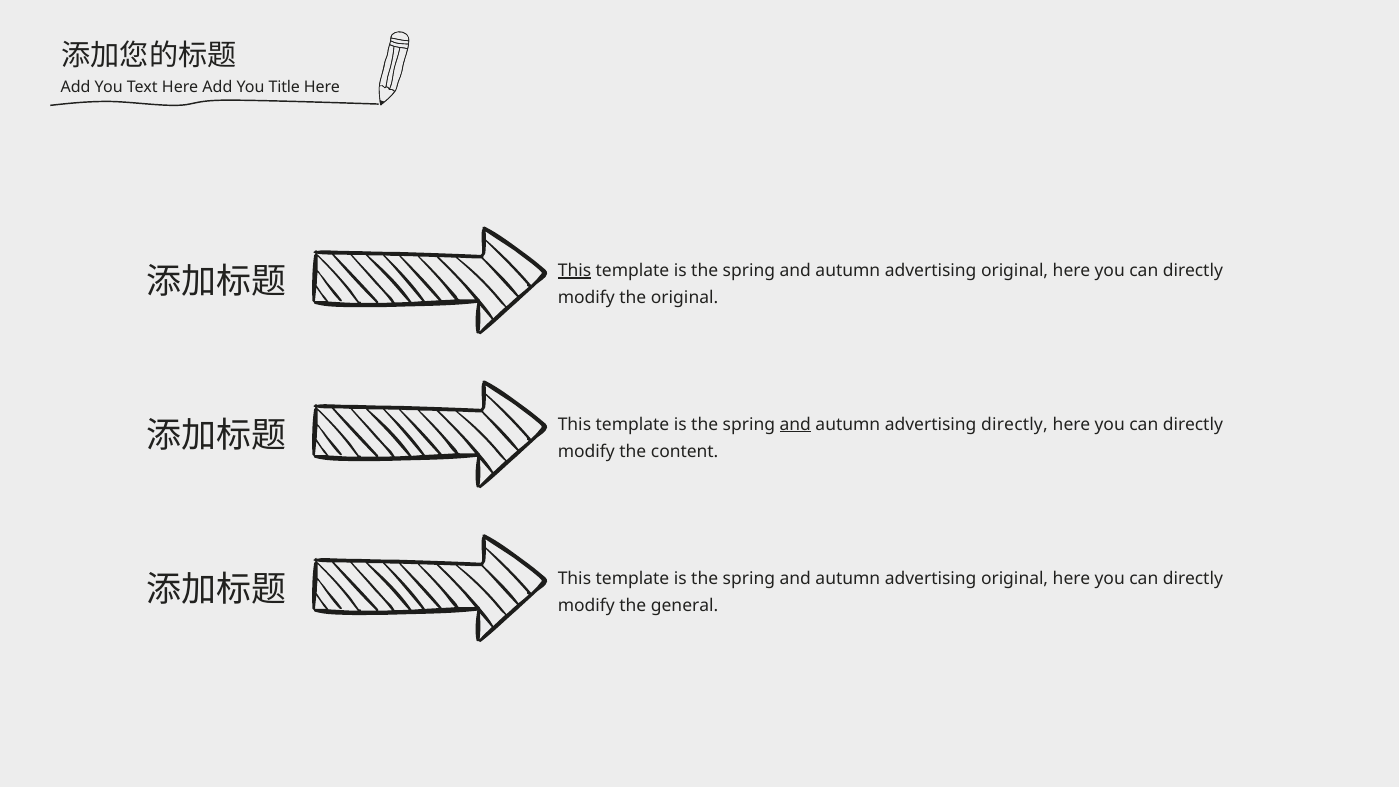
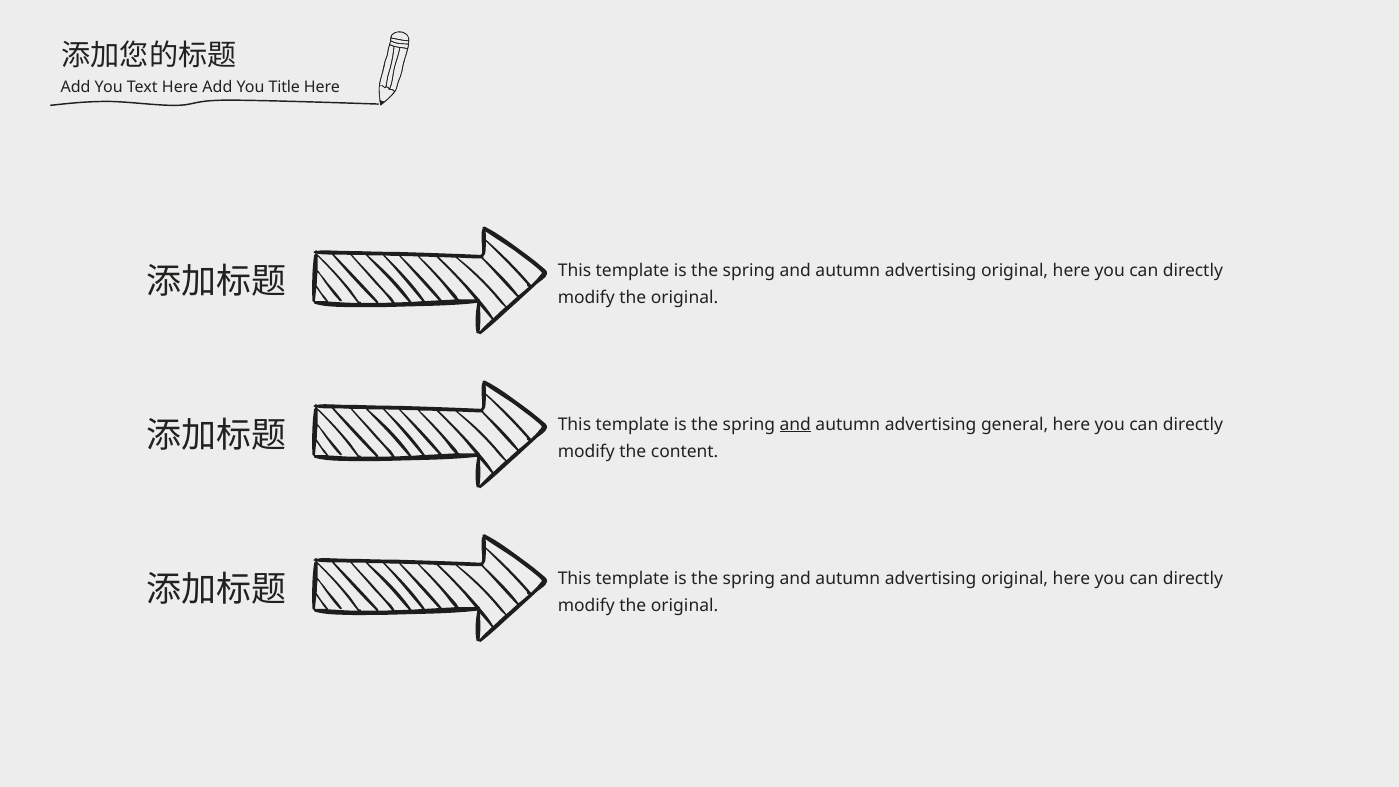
This underline: present -> none (574, 270)
advertising directly: directly -> general (1015, 424)
general: general -> original (685, 606)
